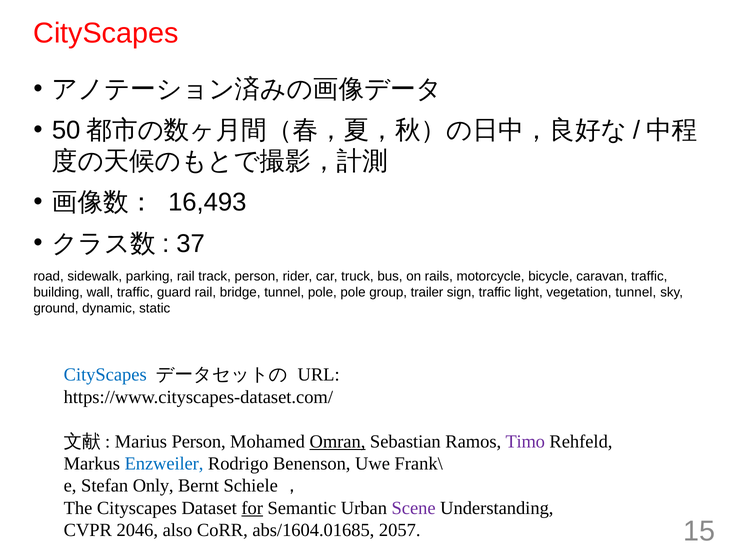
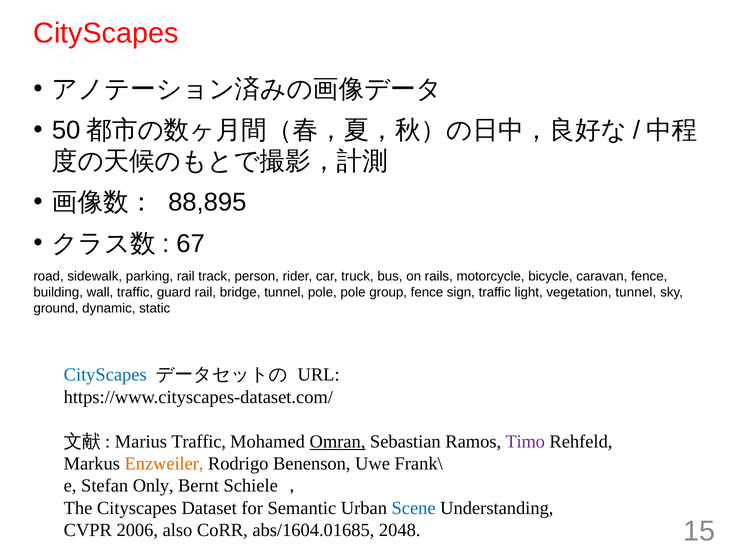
16,493: 16,493 -> 88,895 (207, 202)
37: 37 -> 67 (191, 243)
caravan traffic: traffic -> fence (649, 276)
group trailer: trailer -> fence (427, 292)
Marius Person: Person -> Traffic (199, 441)
Enzweiler colour: blue -> orange (164, 463)
for underline: present -> none (252, 507)
Scene colour: purple -> blue (414, 507)
2046: 2046 -> 2006 (137, 530)
2057: 2057 -> 2048 (400, 530)
